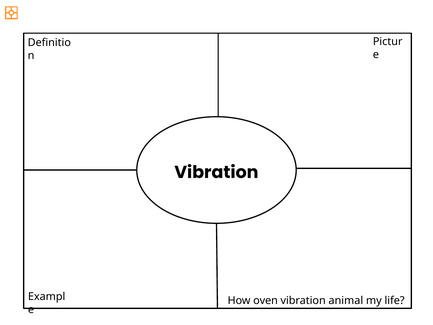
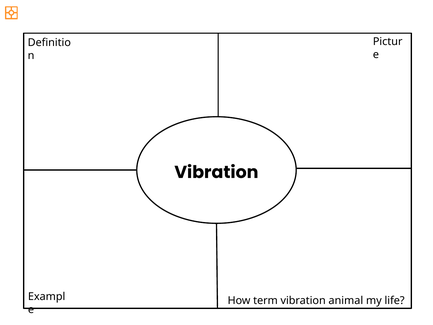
oven: oven -> term (265, 300)
